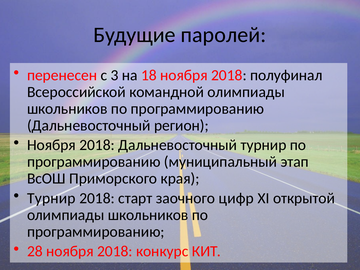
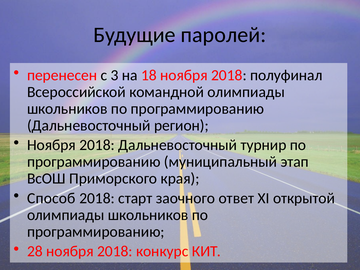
Турнир: Турнир -> Способ (51, 198)
цифр: цифр -> ответ (236, 198)
